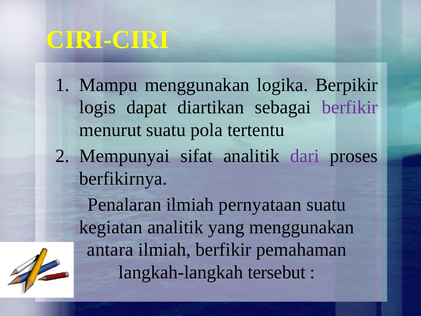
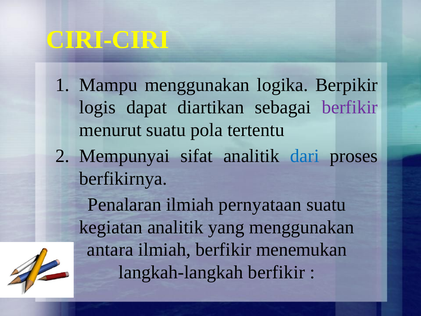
dari colour: purple -> blue (305, 156)
pemahaman: pemahaman -> menemukan (301, 250)
langkah-langkah tersebut: tersebut -> berfikir (276, 272)
